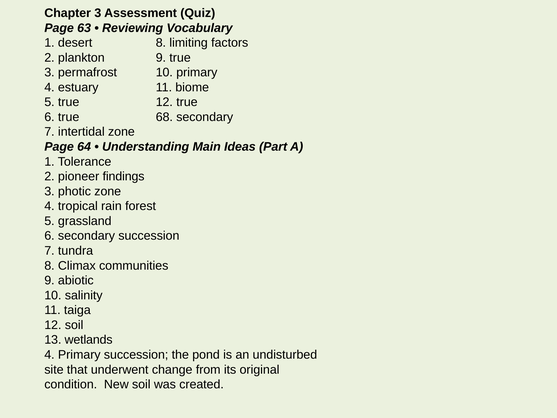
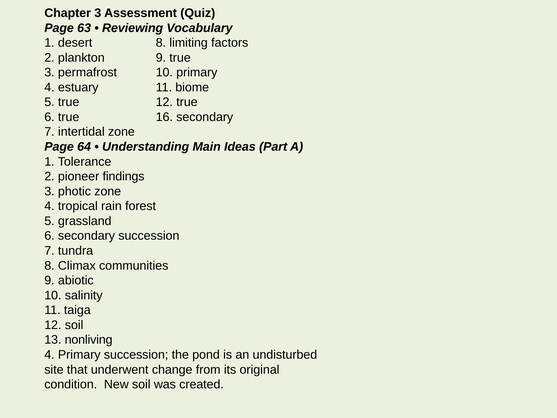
68: 68 -> 16 (164, 117)
wetlands: wetlands -> nonliving (89, 340)
